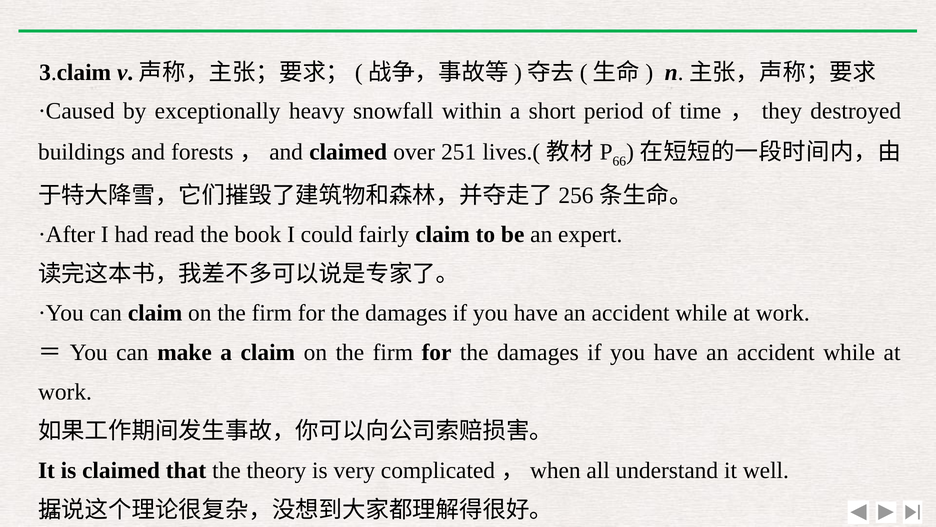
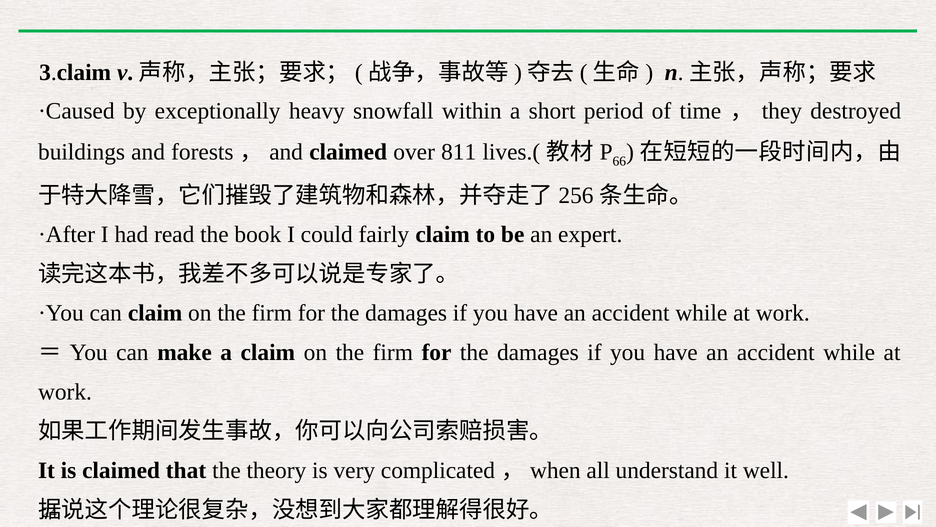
251: 251 -> 811 (459, 152)
